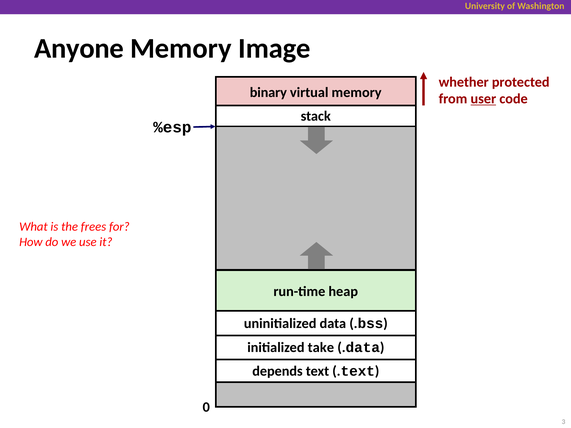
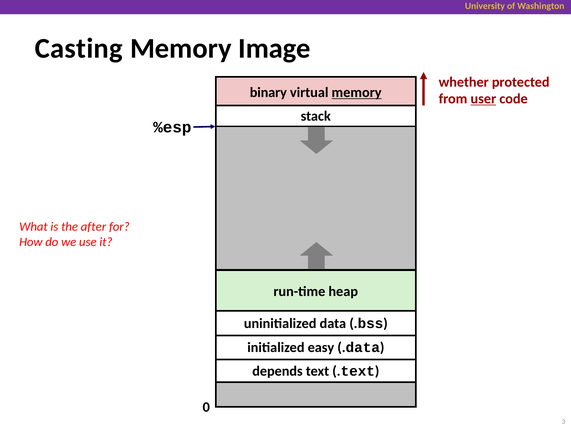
Anyone: Anyone -> Casting (79, 48)
memory underline: none -> present (357, 93)
frees: frees -> after (93, 227)
take: take -> easy (321, 348)
